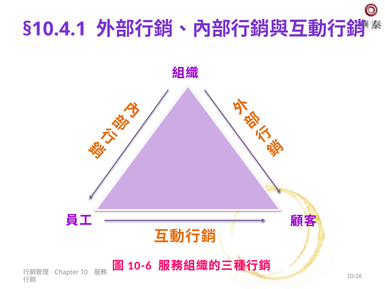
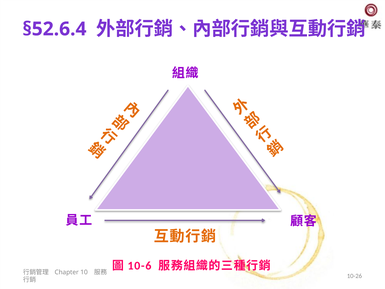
§10.4.1: §10.4.1 -> §52.6.4 (54, 29)
